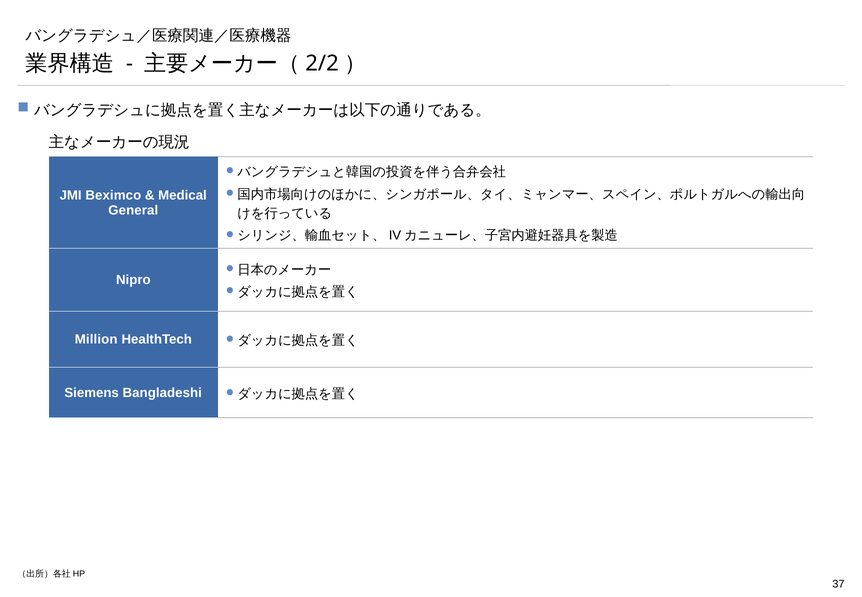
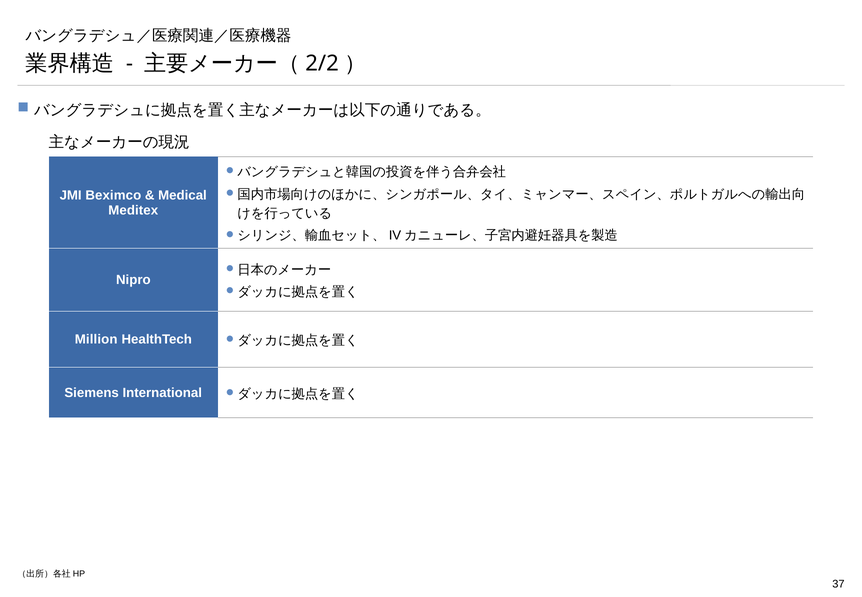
General: General -> Meditex (133, 210)
Bangladeshi: Bangladeshi -> International (162, 393)
